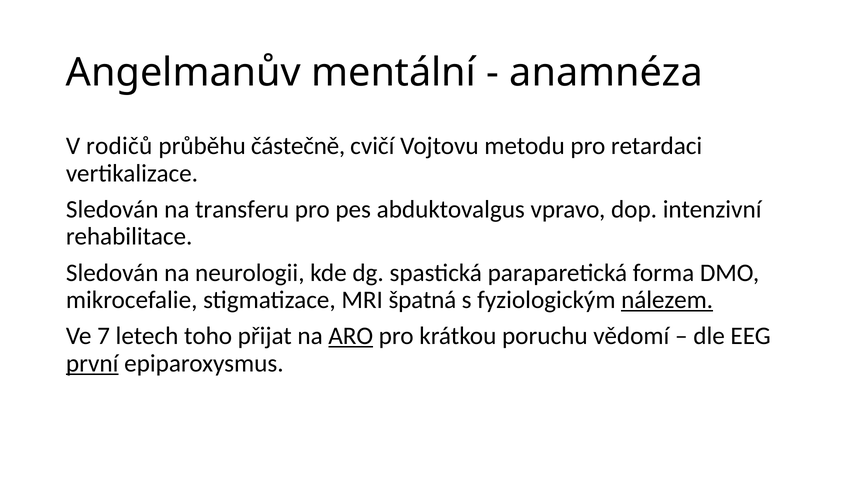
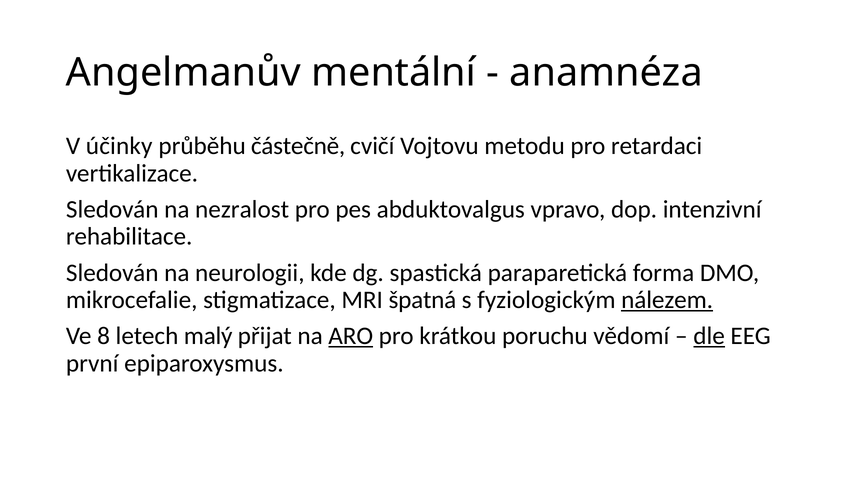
rodičů: rodičů -> účinky (119, 146)
transferu: transferu -> nezralost (242, 210)
7: 7 -> 8 (104, 336)
toho: toho -> malý (208, 336)
dle underline: none -> present (709, 336)
první underline: present -> none (92, 364)
